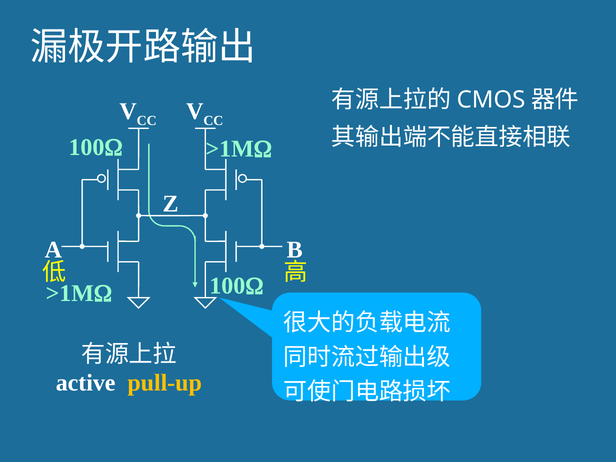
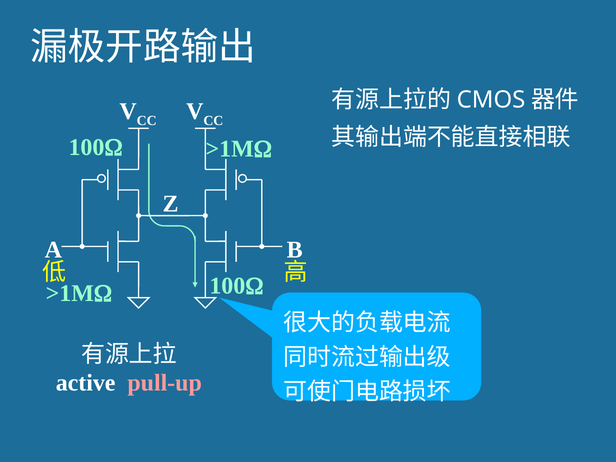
pull-up colour: yellow -> pink (165, 383)
